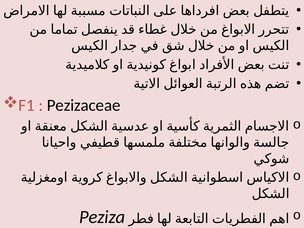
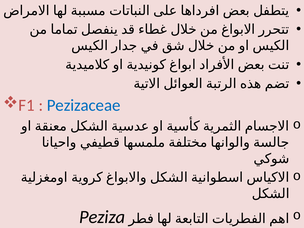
Pezizaceae colour: black -> blue (84, 105)
